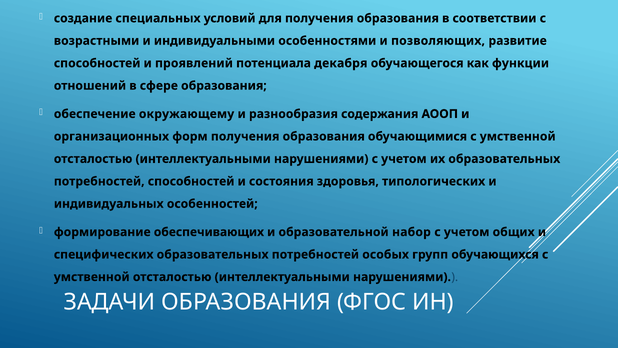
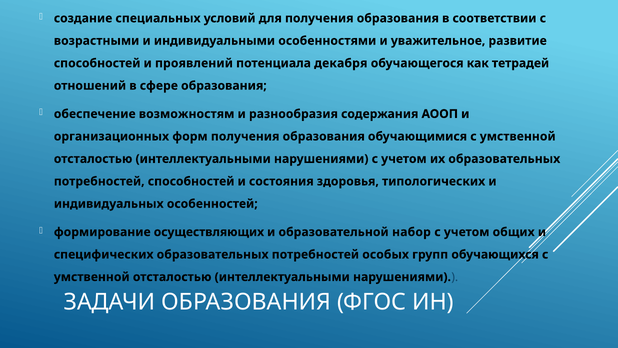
позволяющих: позволяющих -> уважительное (438, 41)
функции: функции -> тетрадей (521, 63)
окружающему: окружающему -> возможностям (187, 114)
обеспечивающих: обеспечивающих -> осуществляющих (209, 232)
